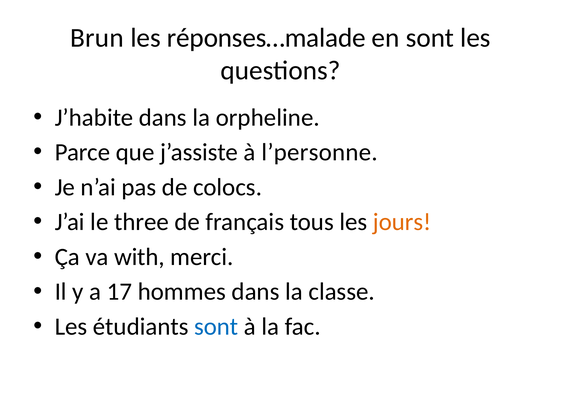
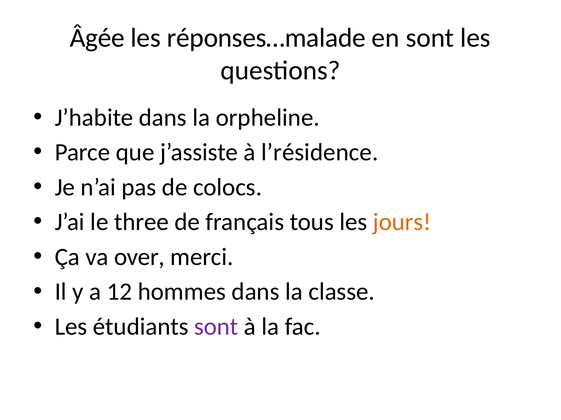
Brun: Brun -> Âgée (97, 38)
l’personne: l’personne -> l’résidence (320, 153)
with: with -> over (139, 257)
17: 17 -> 12 (119, 292)
sont colour: blue -> purple (216, 327)
